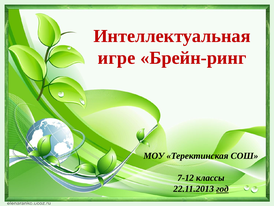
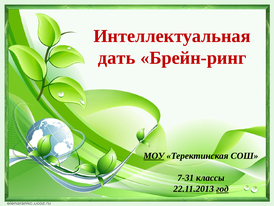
игре: игре -> дать (117, 58)
МОУ underline: none -> present (154, 156)
7-12: 7-12 -> 7-31 (186, 177)
